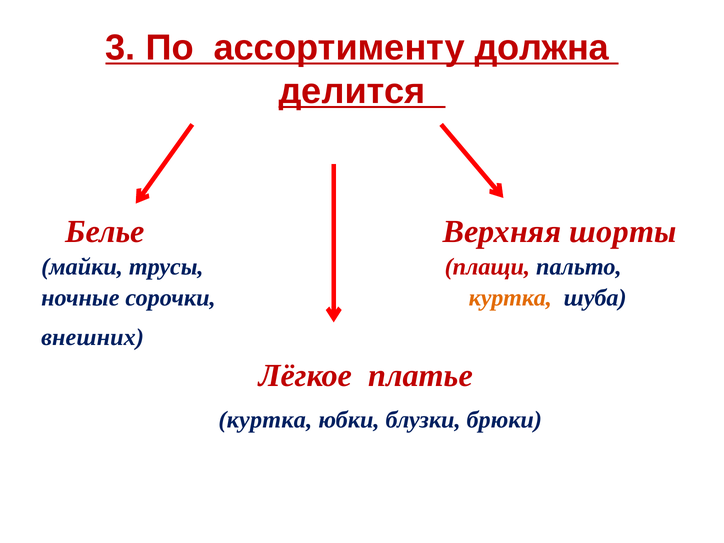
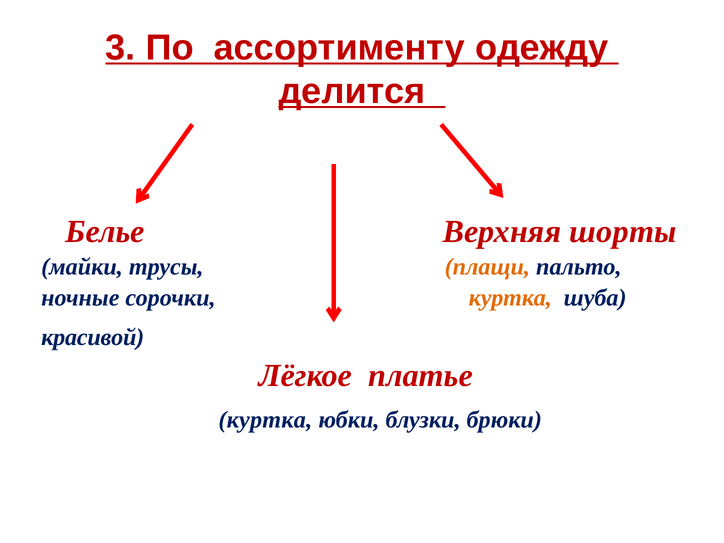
должна: должна -> одежду (542, 48)
плащи colour: red -> orange (487, 267)
внешних: внешних -> красивой (93, 337)
